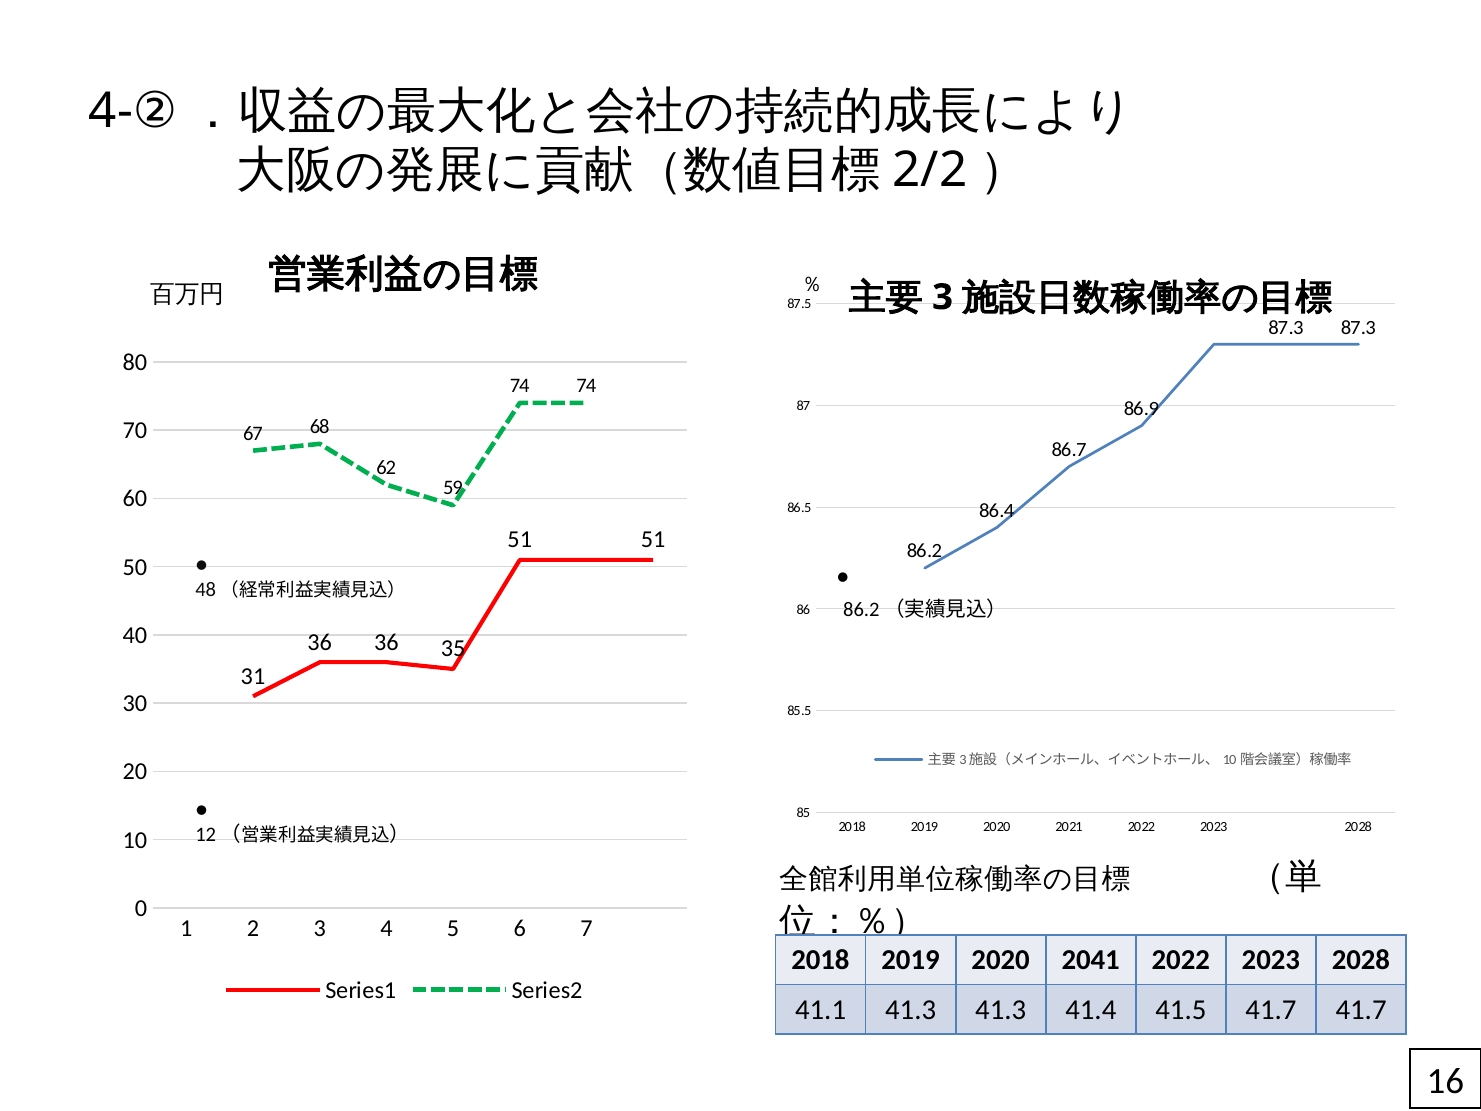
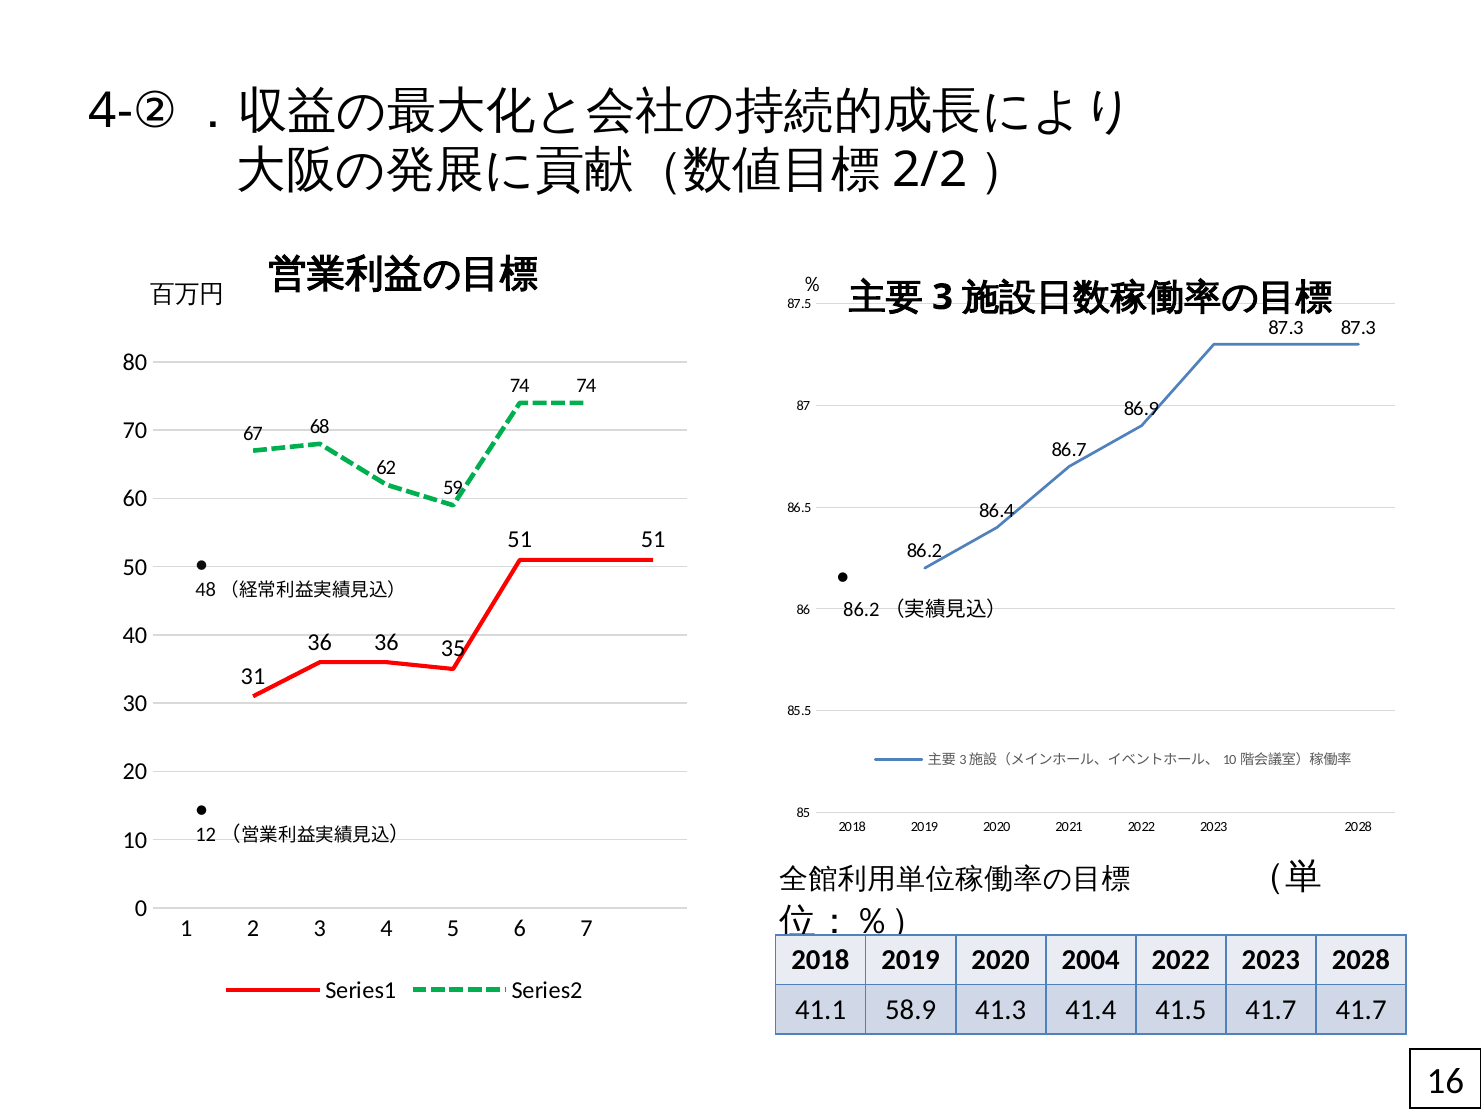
2041: 2041 -> 2004 (1091, 960)
41.1 41.3: 41.3 -> 58.9 (911, 1010)
